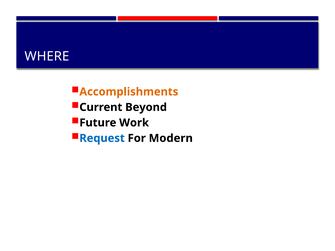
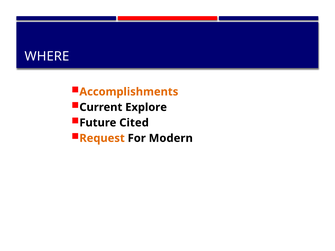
Beyond: Beyond -> Explore (146, 107)
Work: Work -> Cited (134, 123)
Request colour: blue -> orange (102, 138)
